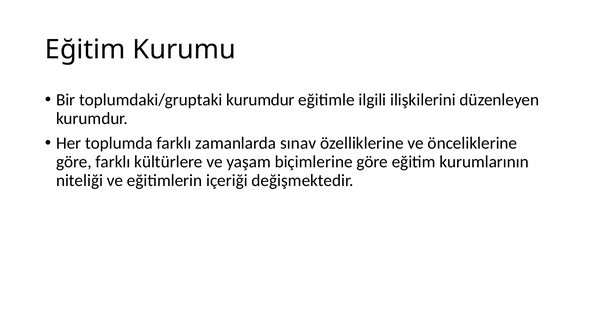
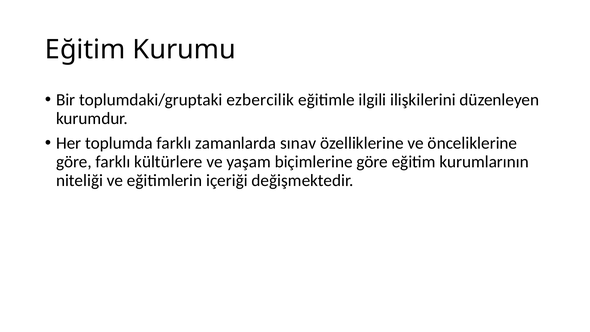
toplumdaki/gruptaki kurumdur: kurumdur -> ezbercilik (260, 100)
